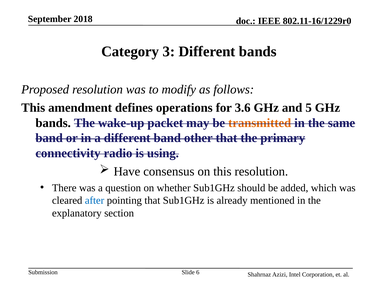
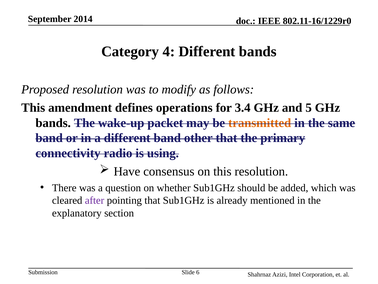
2018: 2018 -> 2014 (83, 19)
3: 3 -> 4 (169, 51)
3.6: 3.6 -> 3.4 (243, 107)
after colour: blue -> purple (95, 200)
